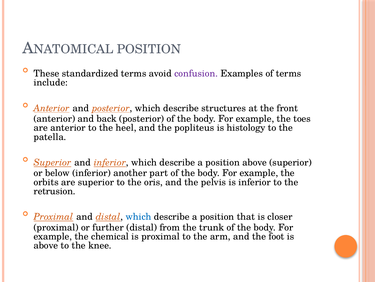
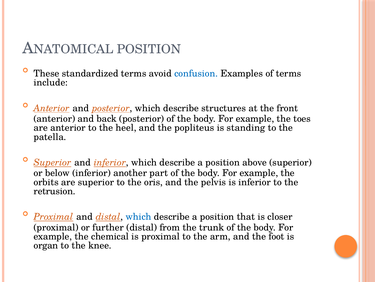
confusion colour: purple -> blue (196, 73)
histology: histology -> standing (246, 128)
above: above -> organ (46, 245)
